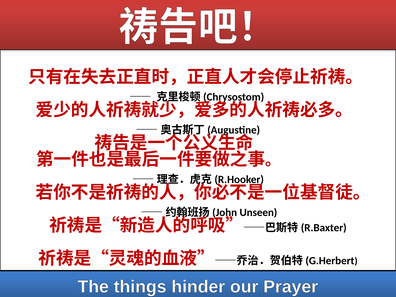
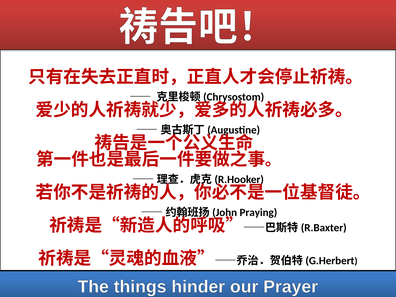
Unseen: Unseen -> Praying (258, 213)
